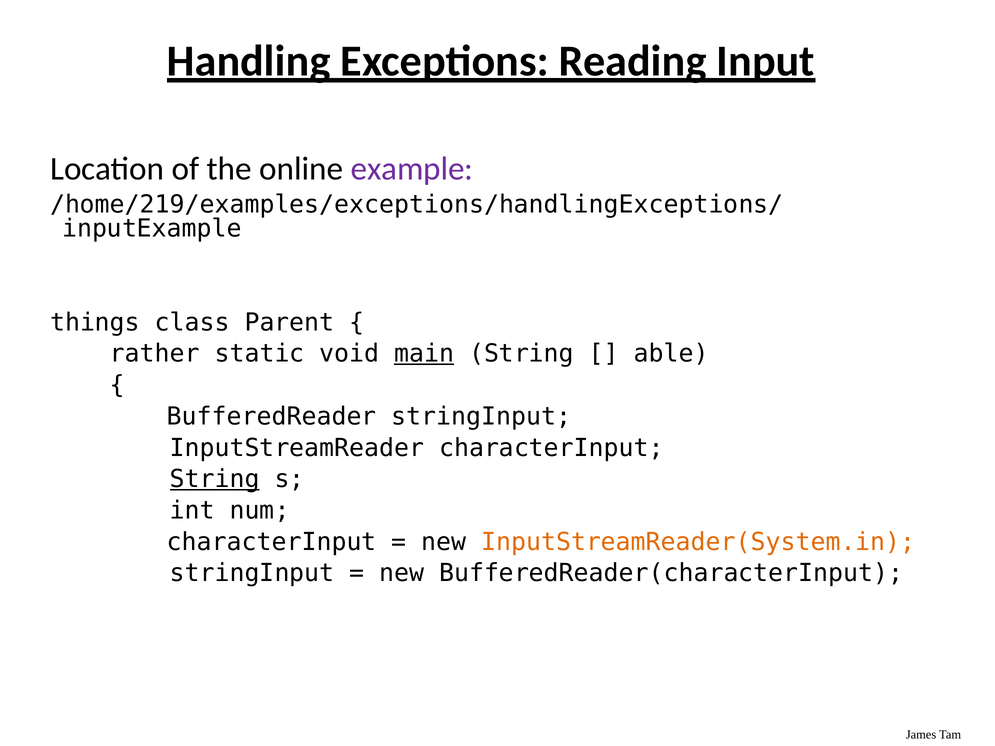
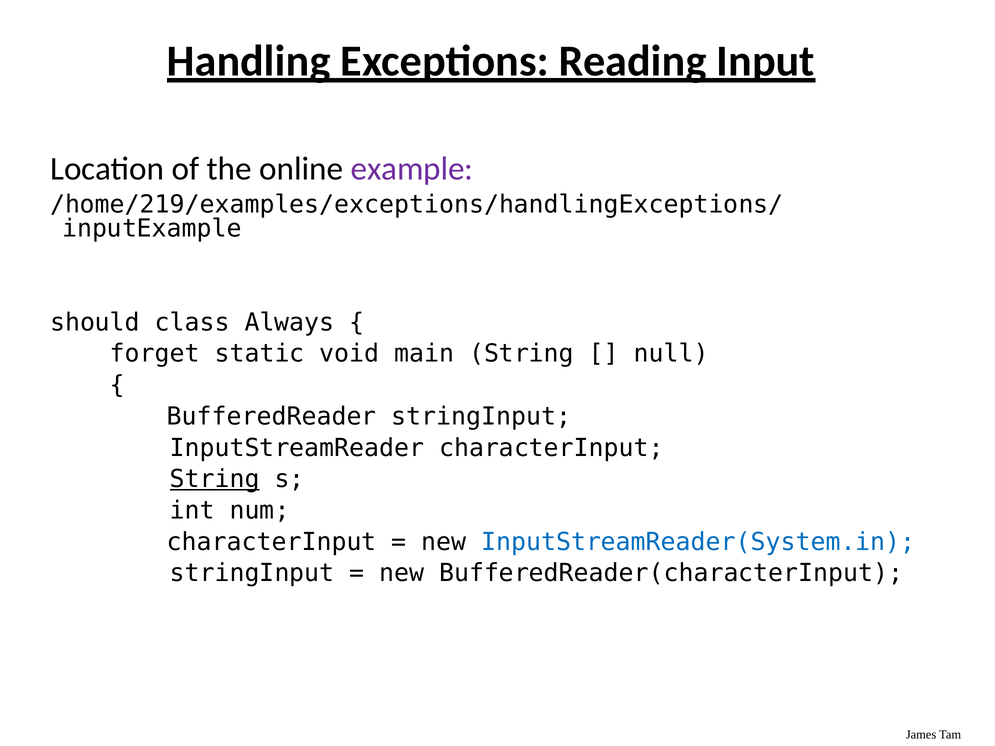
things: things -> should (95, 322)
Parent: Parent -> Always (289, 322)
rather: rather -> forget (155, 354)
main underline: present -> none (424, 354)
able: able -> null (671, 354)
InputStreamReader(System.in colour: orange -> blue (698, 542)
